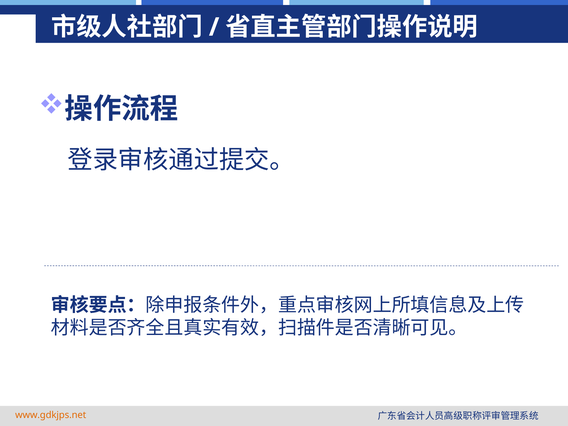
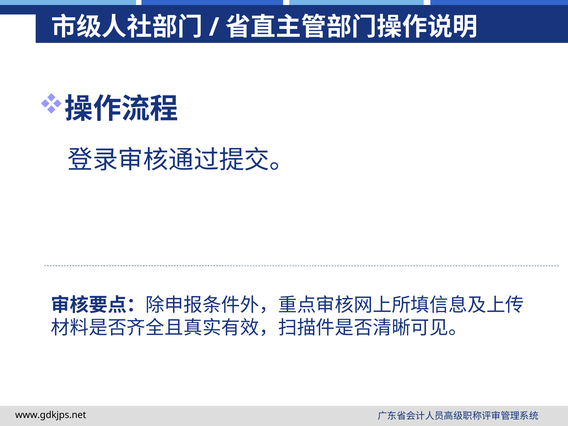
www.gdkjps.net colour: orange -> black (51, 415)
